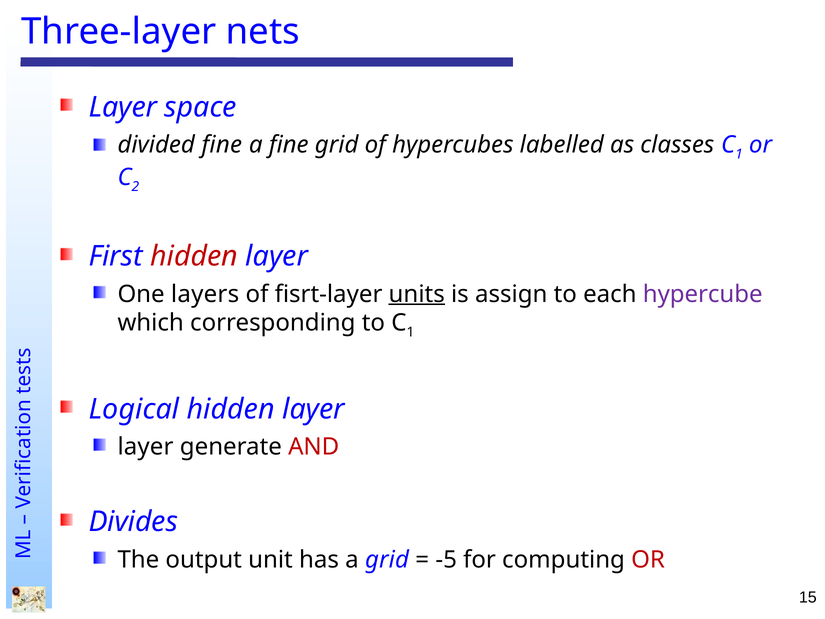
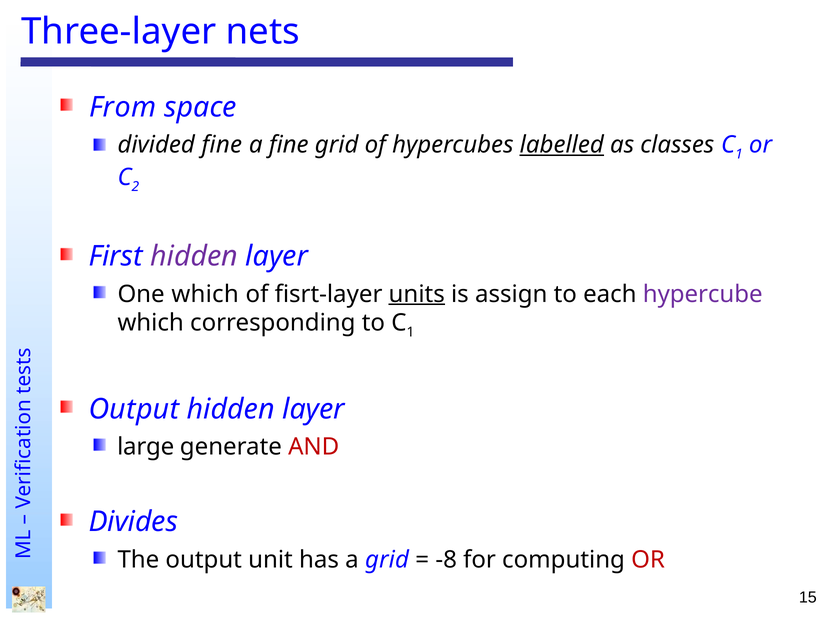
Layer: Layer -> From (123, 107)
labelled underline: none -> present (562, 145)
hidden colour: red -> purple (194, 256)
One layers: layers -> which (205, 294)
Logical: Logical -> Output (134, 409)
layer: layer -> large (146, 447)
-5: -5 -> -8 (446, 559)
